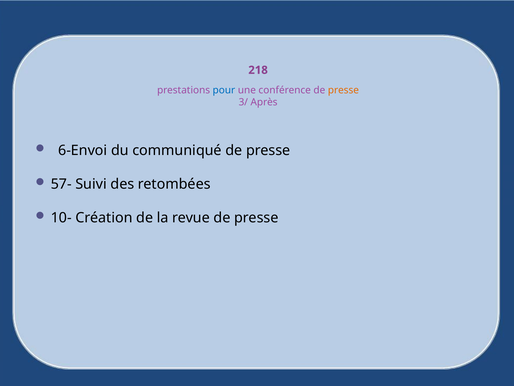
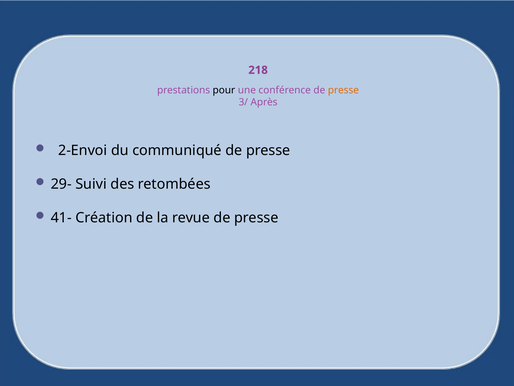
pour colour: blue -> black (224, 90)
6-Envoi: 6-Envoi -> 2-Envoi (83, 150)
57-: 57- -> 29- (61, 184)
10-: 10- -> 41- (61, 217)
